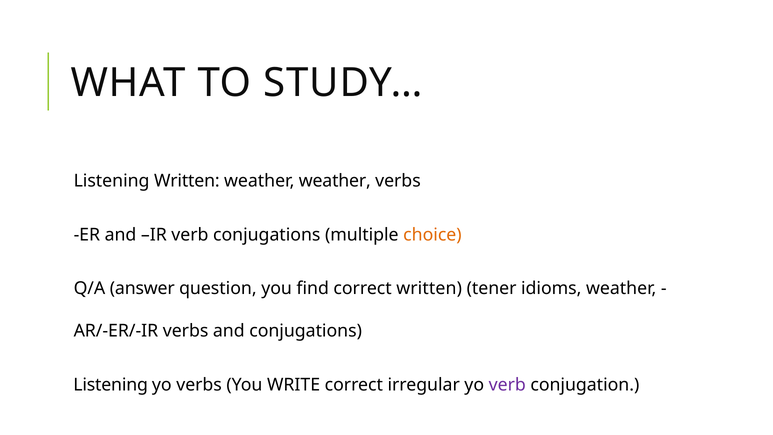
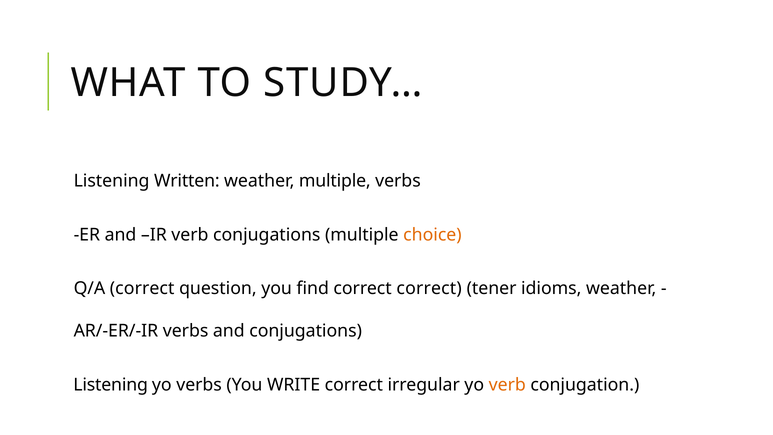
weather weather: weather -> multiple (335, 181)
Q/A answer: answer -> correct (142, 288)
correct written: written -> correct (429, 288)
verb colour: purple -> orange (507, 385)
